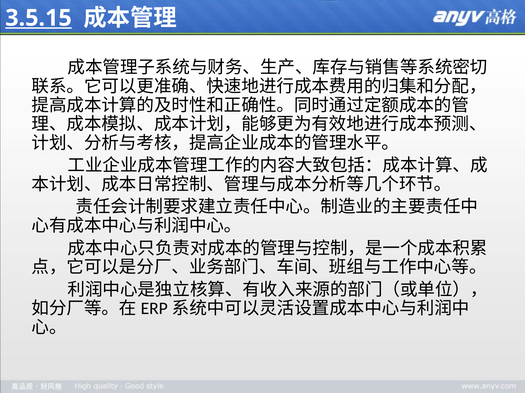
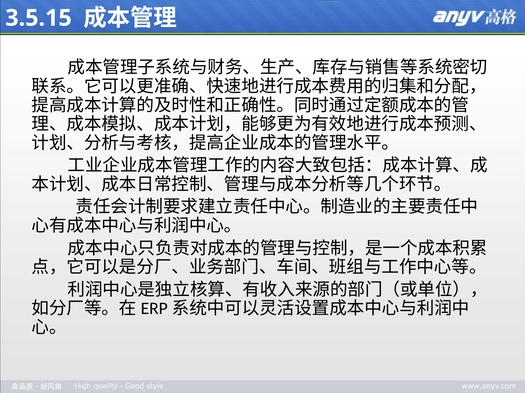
3.5.15 underline: present -> none (39, 18)
